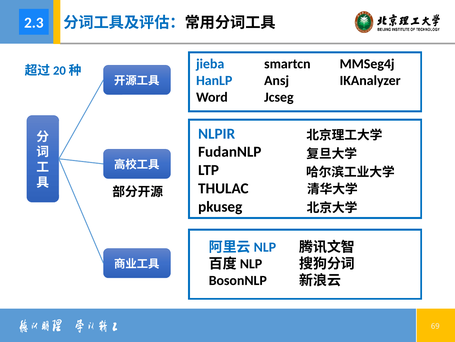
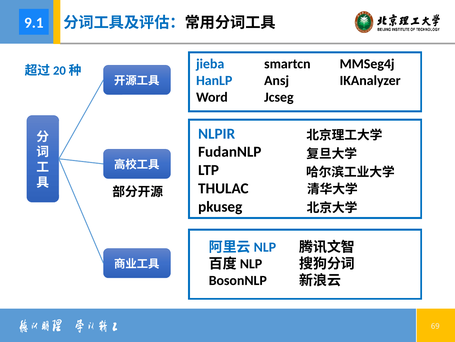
2.3: 2.3 -> 9.1 (34, 23)
